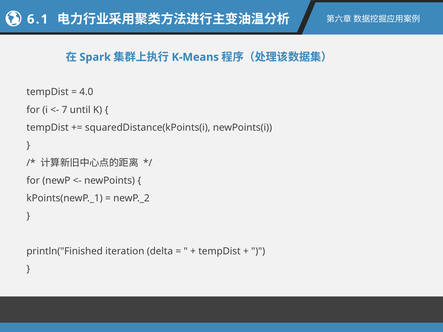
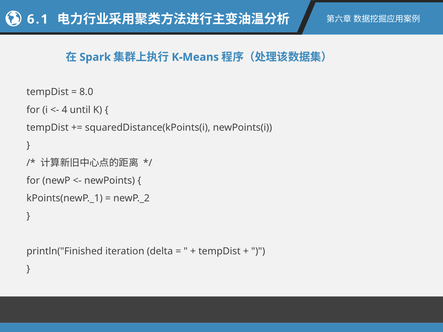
4.0: 4.0 -> 8.0 (86, 92)
7: 7 -> 4 (65, 110)
